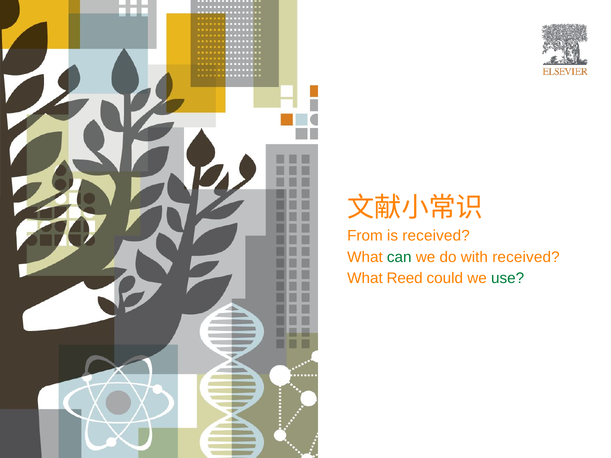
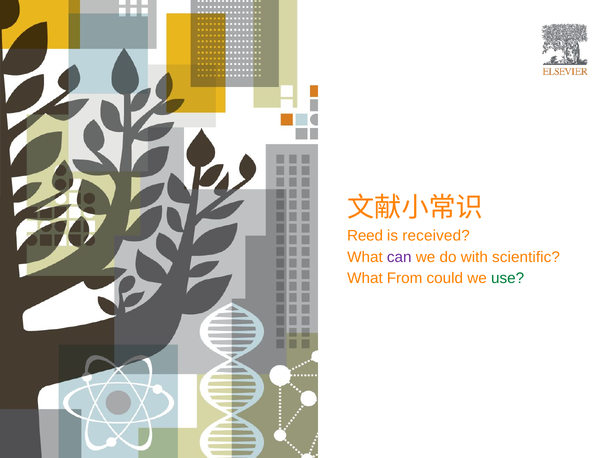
From: From -> Reed (365, 236)
can colour: green -> purple (399, 257)
with received: received -> scientific (526, 257)
Reed: Reed -> From (405, 278)
